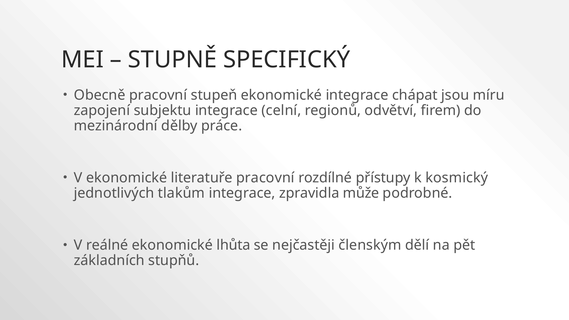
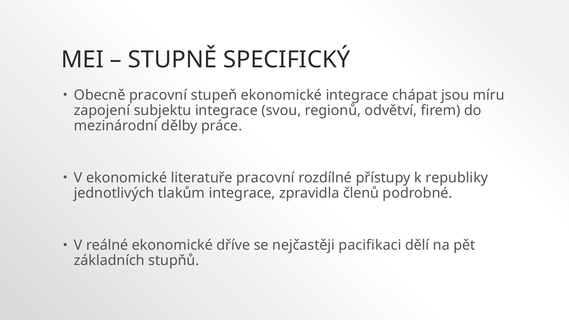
celní: celní -> svou (281, 110)
kosmický: kosmický -> republiky (457, 178)
může: může -> členů (361, 193)
lhůta: lhůta -> dříve (233, 245)
členským: členským -> pacifikaci (370, 245)
